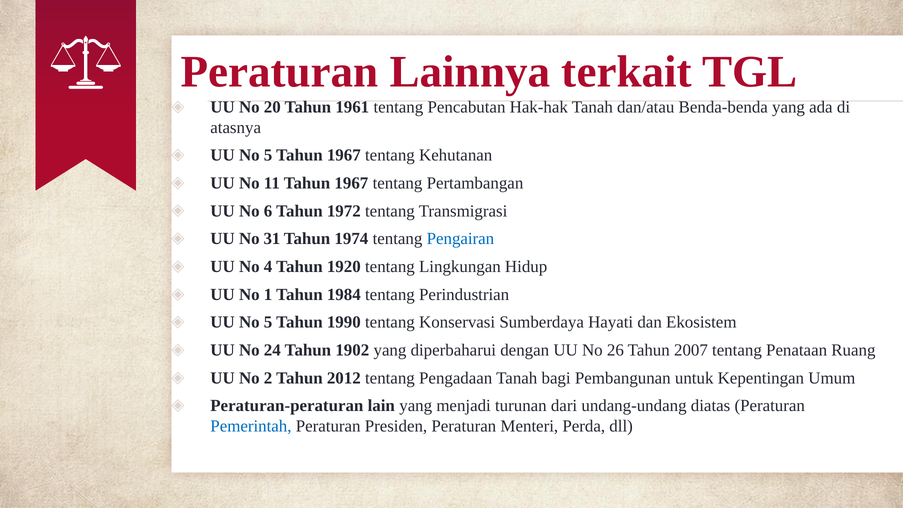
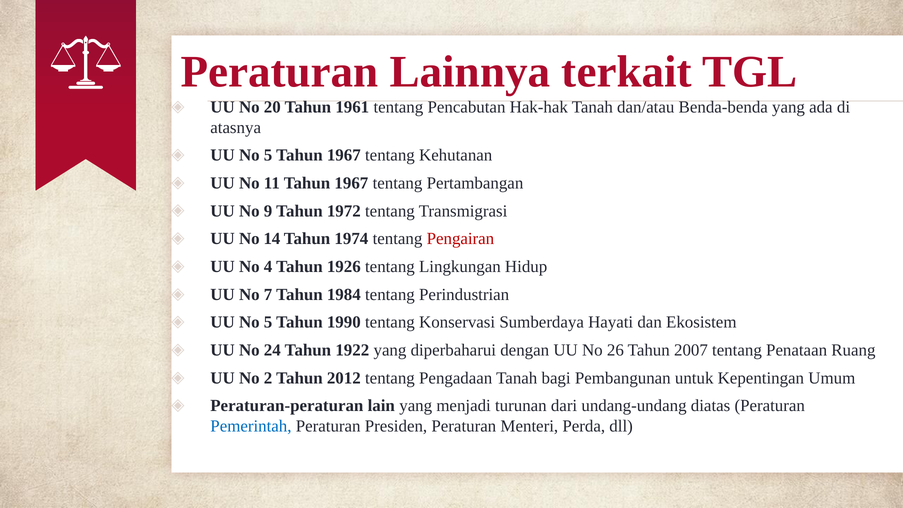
6: 6 -> 9 (268, 211)
31: 31 -> 14 (272, 239)
Pengairan colour: blue -> red (460, 239)
1920: 1920 -> 1926 (344, 267)
1: 1 -> 7 (268, 294)
1902: 1902 -> 1922 (352, 350)
